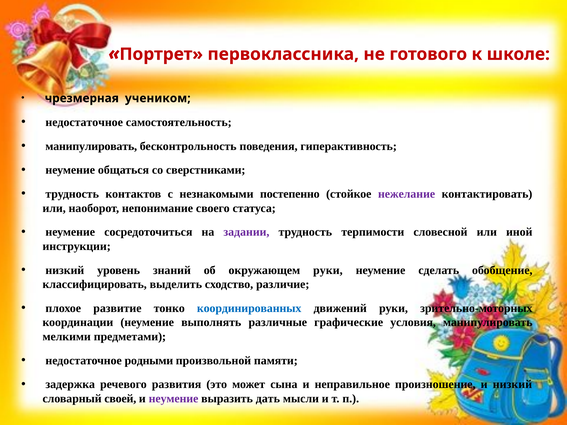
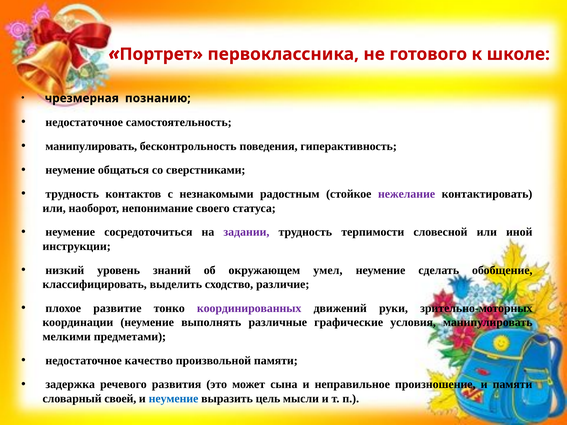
учеником: учеником -> познанию (158, 98)
постепенно: постепенно -> радостным (290, 194)
окружающем руки: руки -> умел (328, 270)
координированных colour: blue -> purple (249, 308)
родными: родными -> качество (149, 361)
и низкий: низкий -> памяти (513, 385)
неумение colour: purple -> blue (174, 399)
дать: дать -> цель (268, 399)
